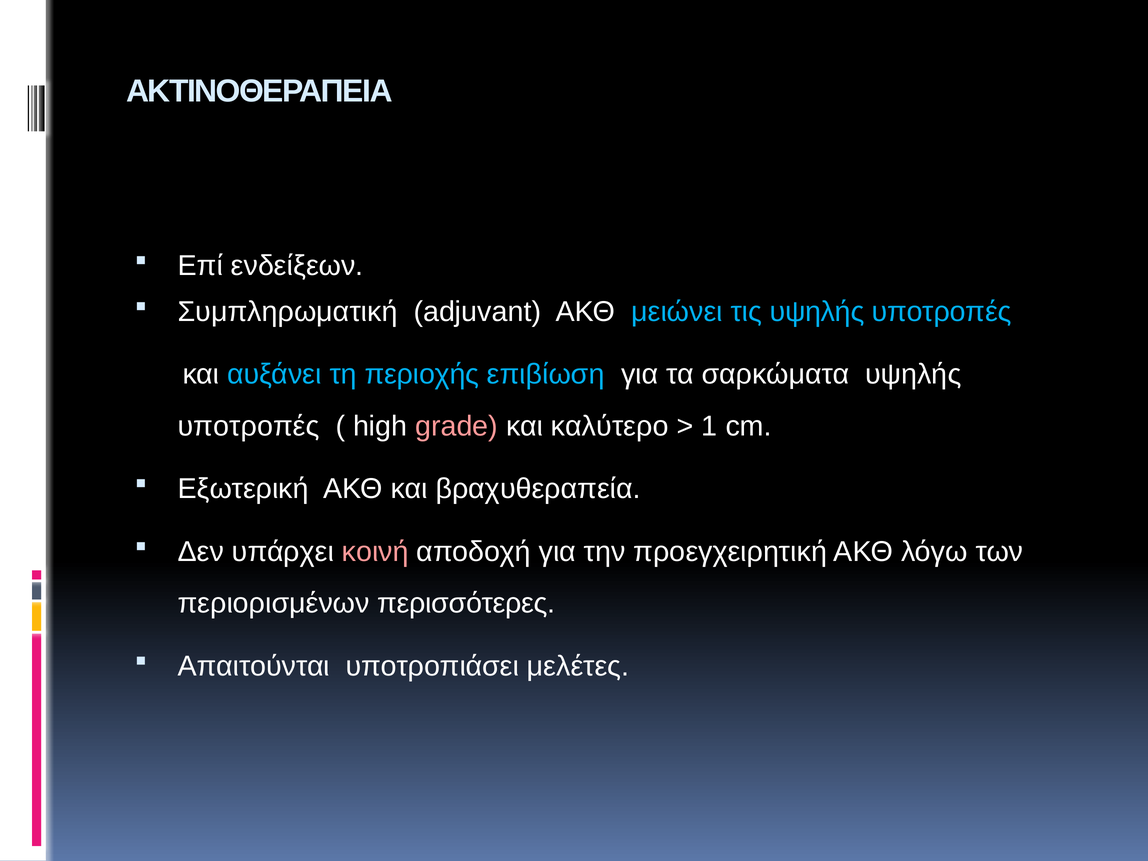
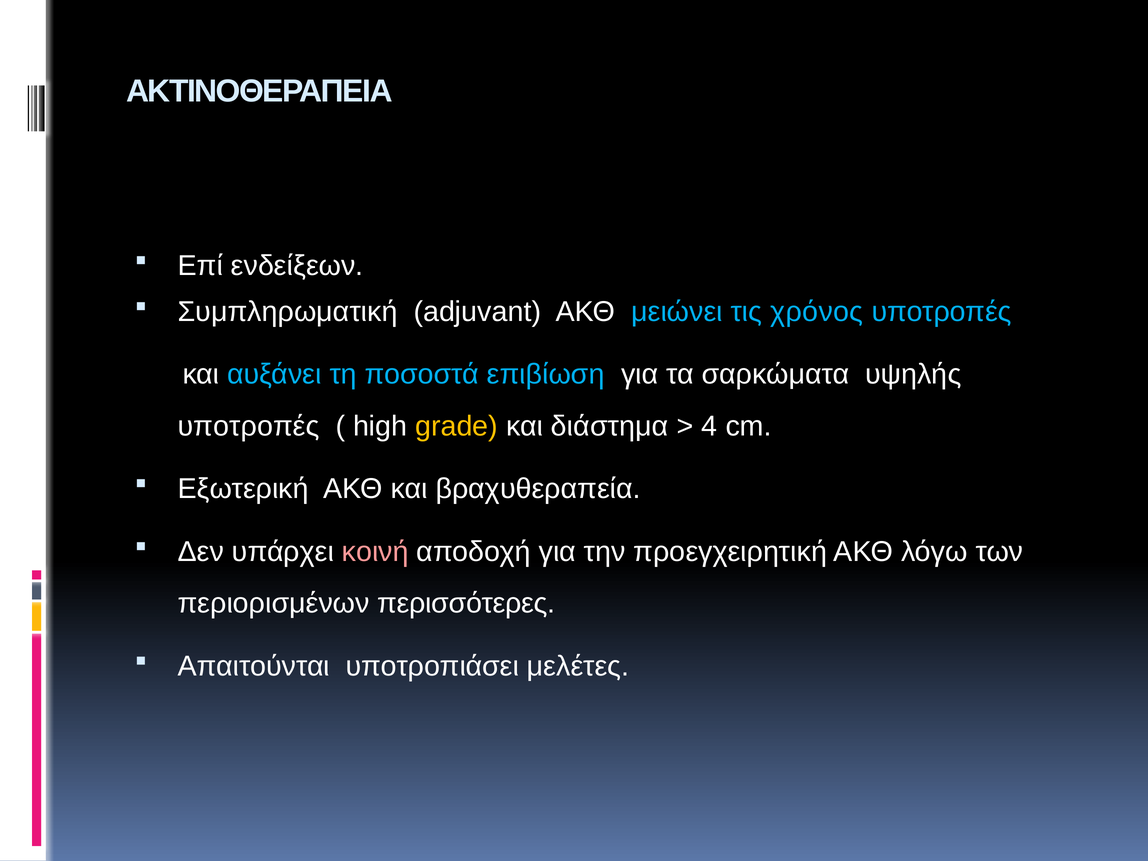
τις υψηλής: υψηλής -> χρόνος (817, 312)
περιοχής: περιοχής -> ποσοστά (422, 374)
grade colour: pink -> yellow (457, 426)
καλύτερο: καλύτερο -> διάστημα (610, 426)
1: 1 -> 4 (709, 426)
